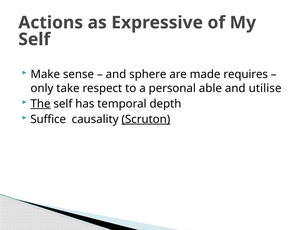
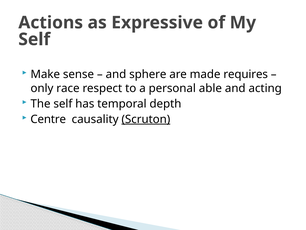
take: take -> race (68, 88)
utilise: utilise -> acting (265, 88)
The underline: present -> none (41, 104)
Suffice: Suffice -> Centre (48, 119)
